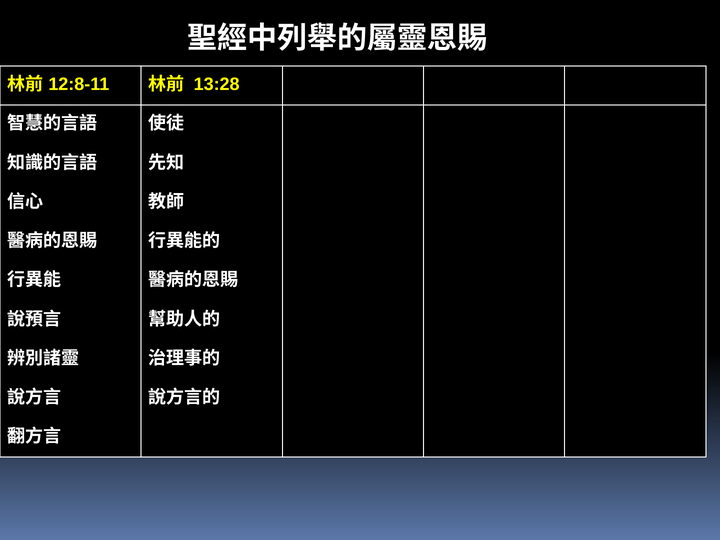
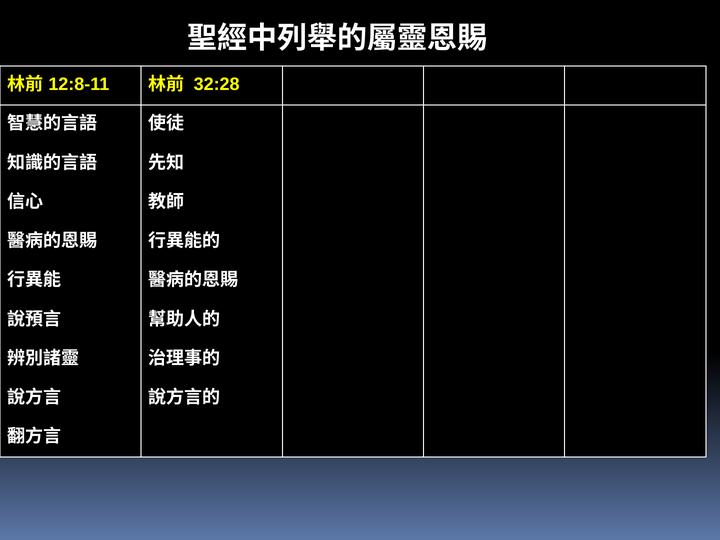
13:28: 13:28 -> 32:28 (217, 84)
